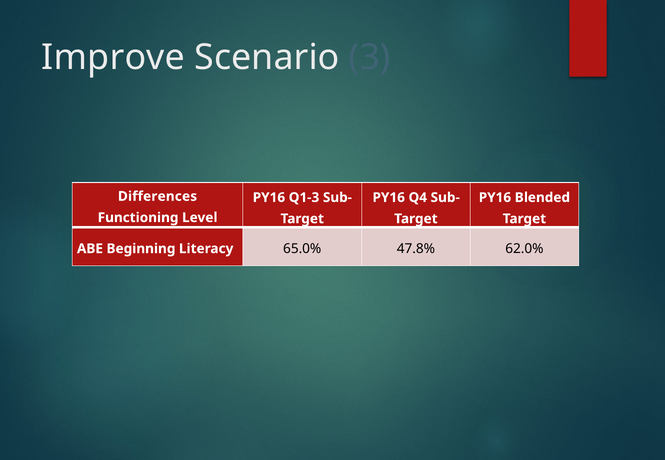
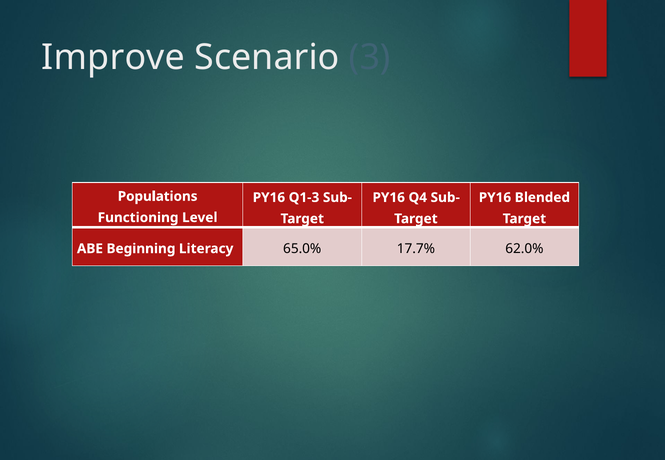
Differences: Differences -> Populations (158, 196)
47.8%: 47.8% -> 17.7% (416, 249)
